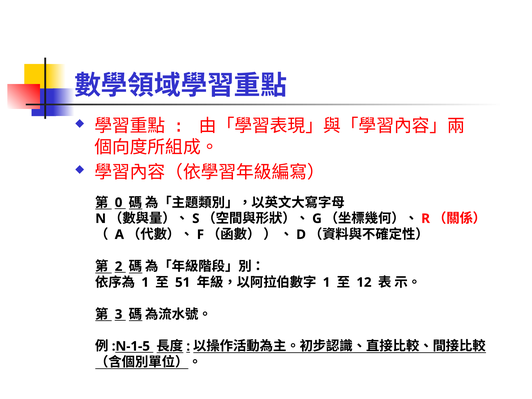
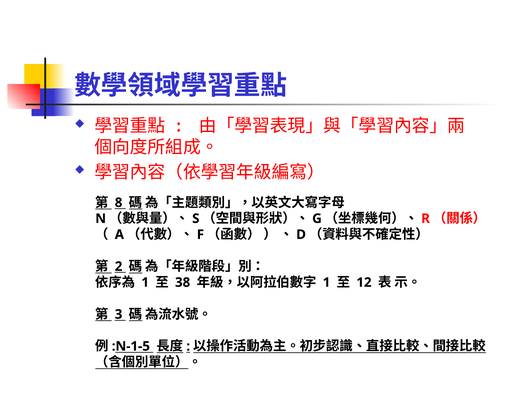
0: 0 -> 8 (119, 203)
51: 51 -> 38 (183, 282)
